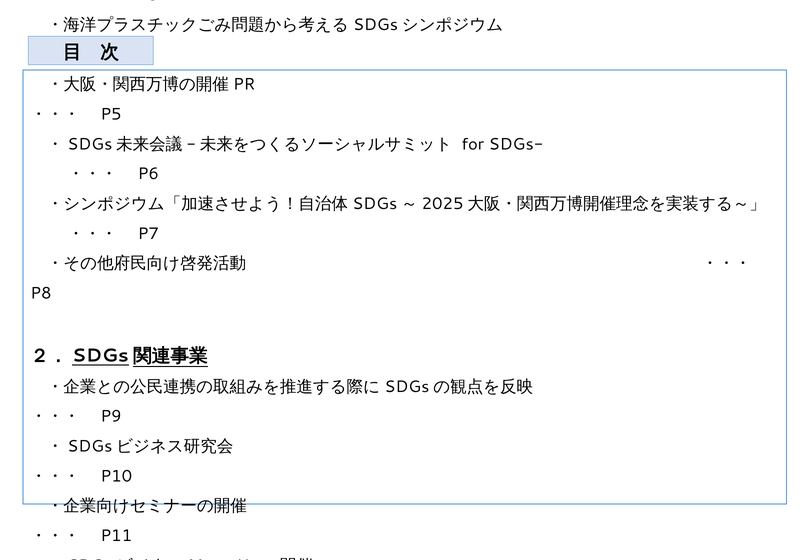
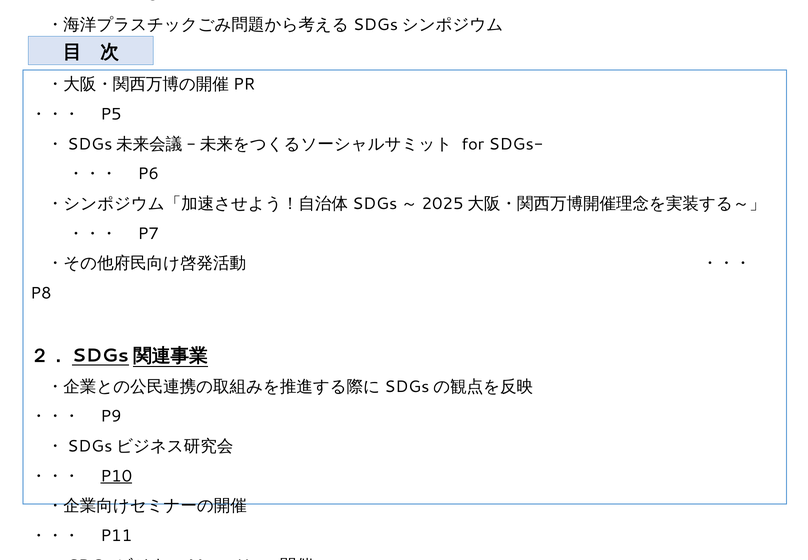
P10 underline: none -> present (116, 476)
